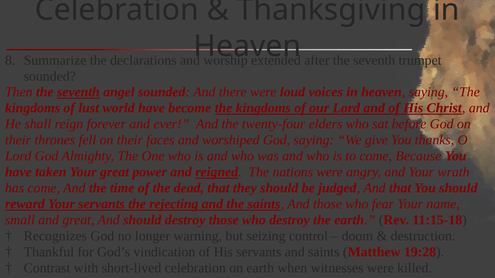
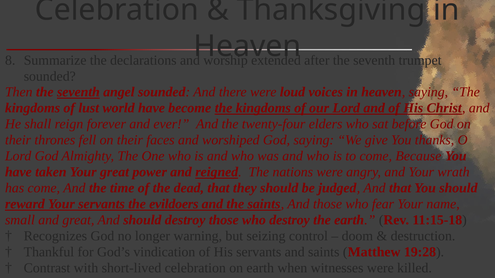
rejecting: rejecting -> evildoers (174, 204)
